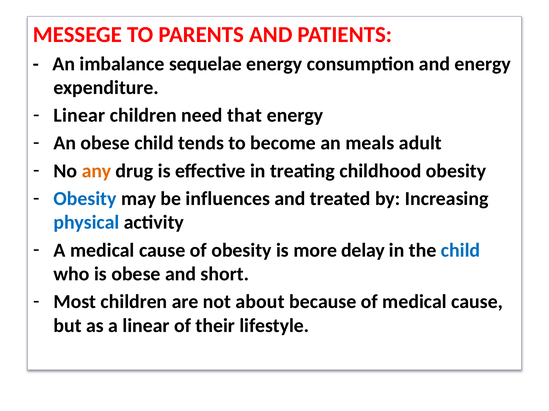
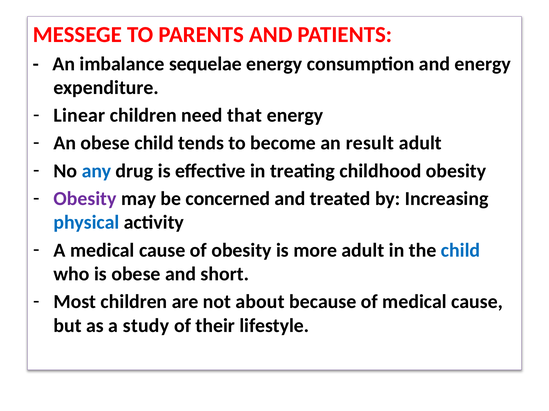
meals: meals -> result (370, 143)
any colour: orange -> blue (96, 171)
Obesity colour: blue -> purple (85, 199)
influences: influences -> concerned (228, 199)
more delay: delay -> adult (363, 251)
a linear: linear -> study (146, 326)
